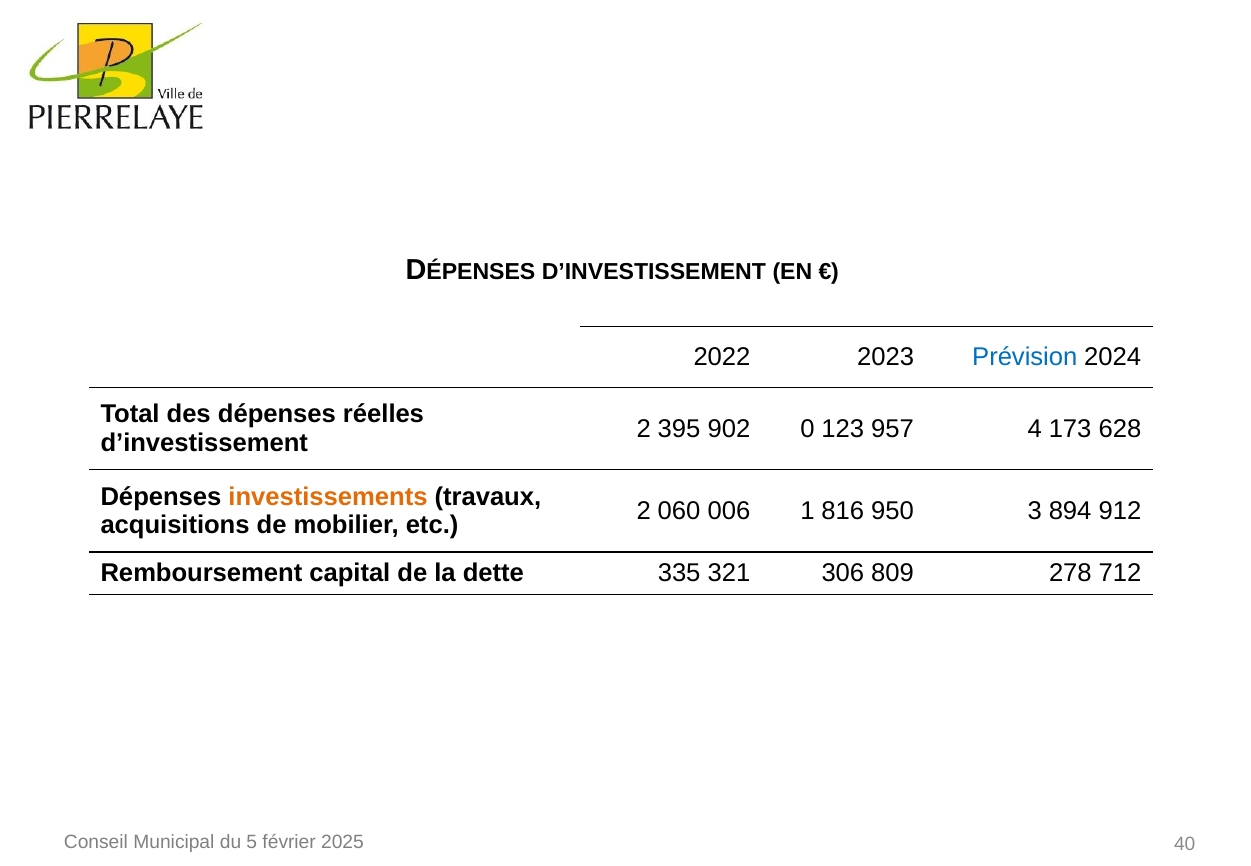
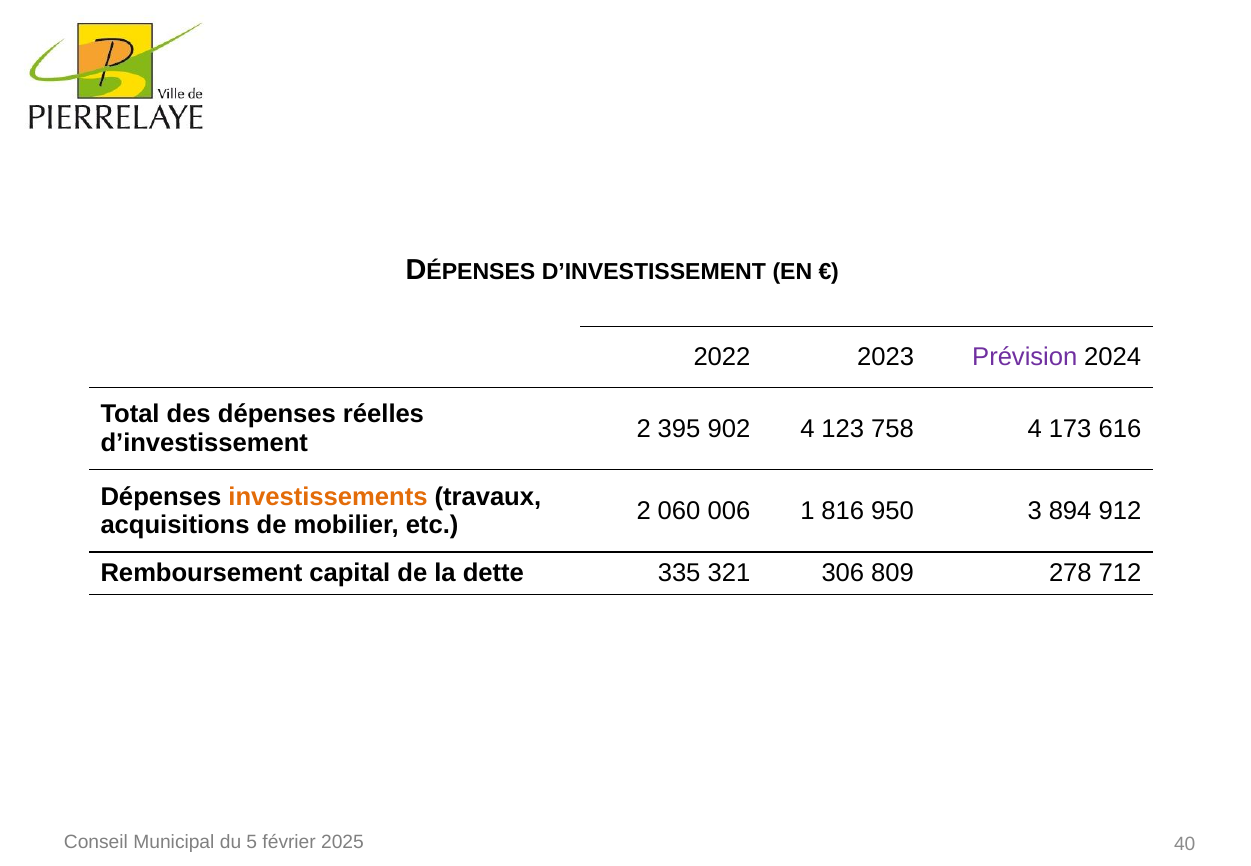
Prévision colour: blue -> purple (1025, 357)
902 0: 0 -> 4 (807, 429)
957: 957 -> 758 (893, 429)
628: 628 -> 616 (1120, 429)
